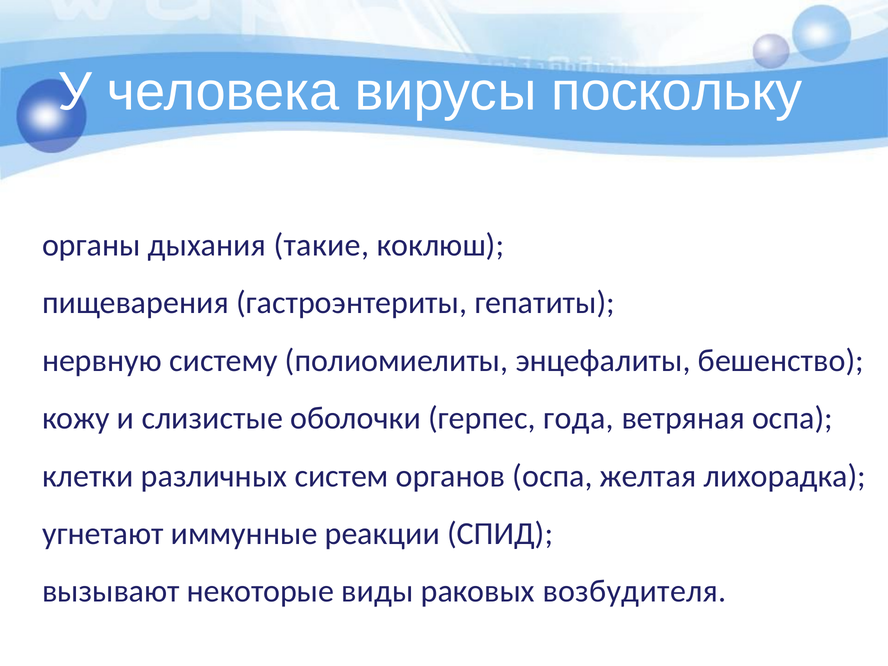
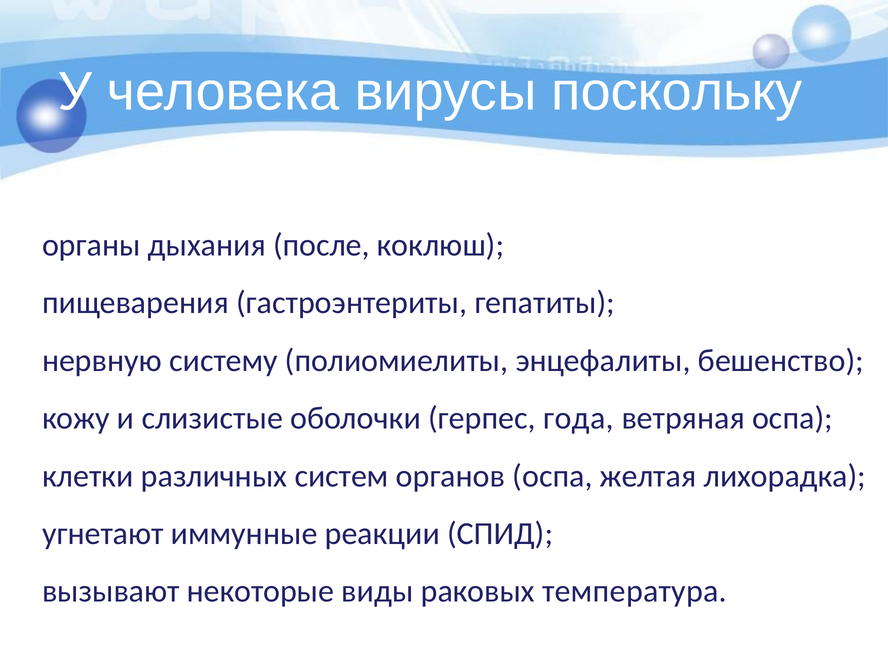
такие: такие -> после (322, 245)
возбудителя: возбудителя -> температура (635, 591)
